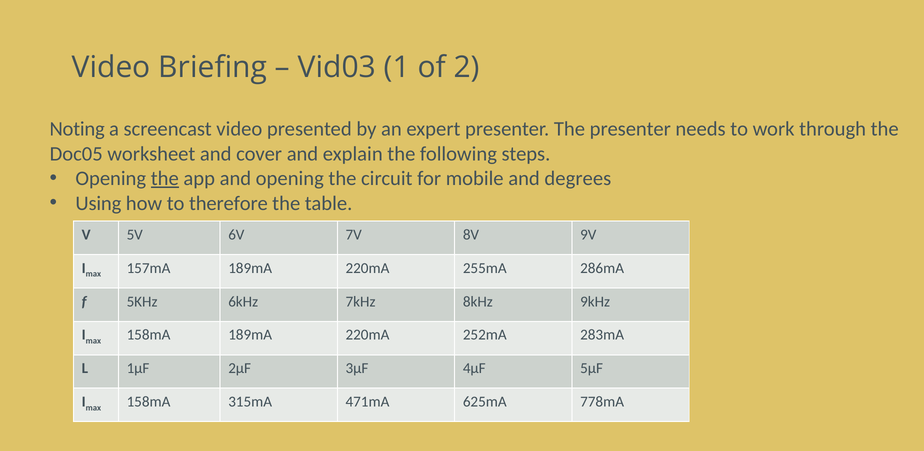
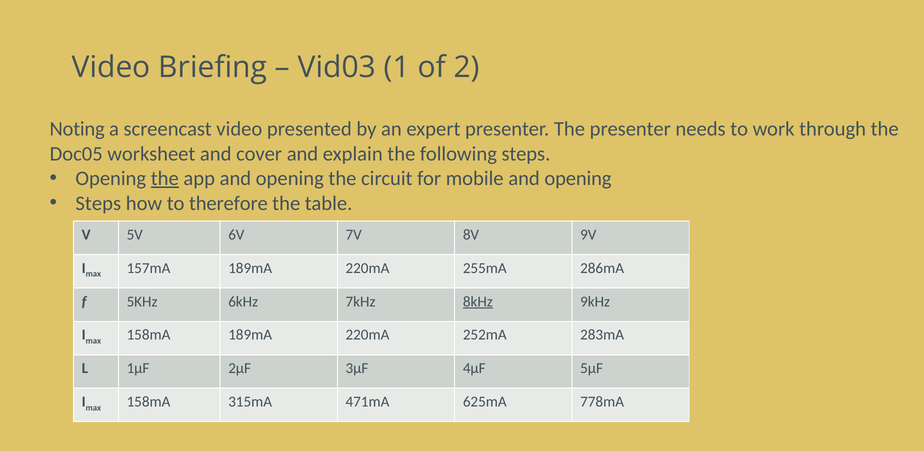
mobile and degrees: degrees -> opening (578, 179)
Using: Using -> Steps (98, 203)
8kHz underline: none -> present (478, 302)
